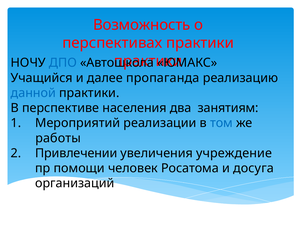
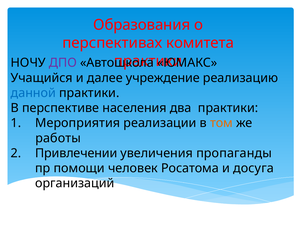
Возможность: Возможность -> Образования (142, 25)
перспективах практики: практики -> комитета (200, 43)
ДПО colour: blue -> purple (63, 63)
пропаганда: пропаганда -> учреждение (163, 78)
два занятиям: занятиям -> практики (228, 108)
Мероприятий: Мероприятий -> Мероприятия (78, 123)
том colour: blue -> orange (221, 123)
учреждение: учреждение -> пропаганды (234, 153)
